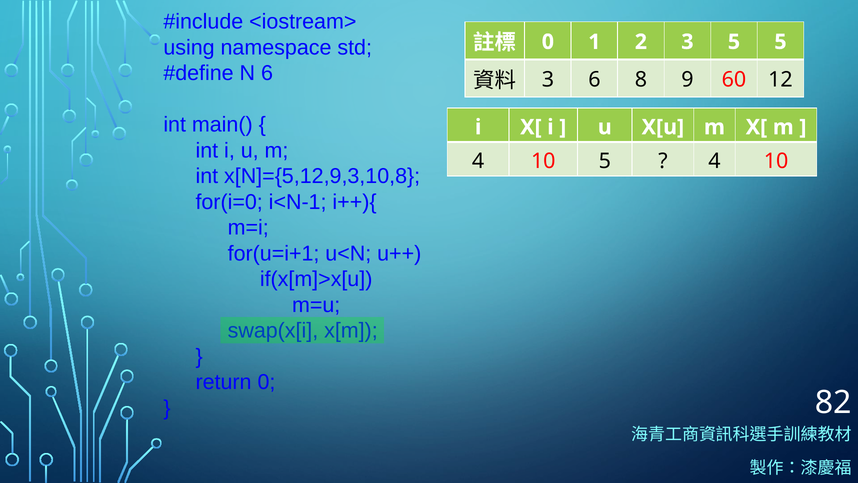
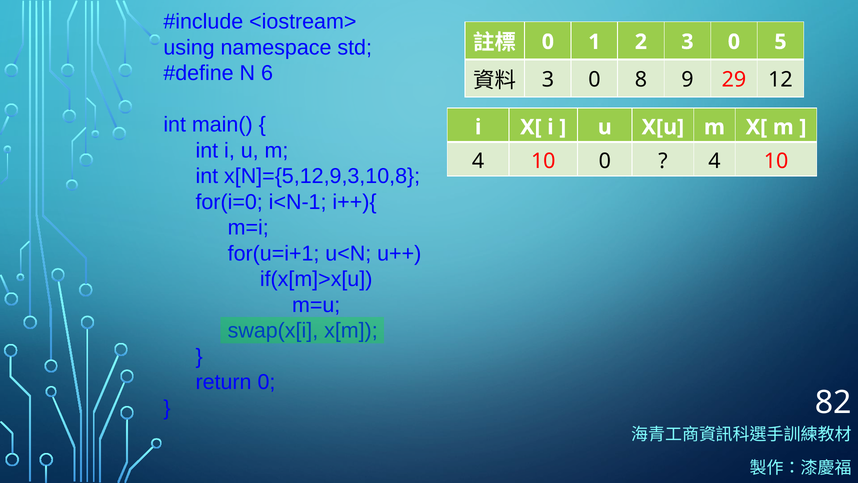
2 3 5: 5 -> 0 (734, 42)
6: 6 -> 0 (594, 79)
60: 60 -> 29 (734, 79)
10 5: 5 -> 0 (605, 161)
